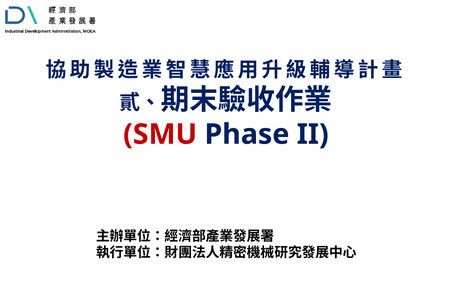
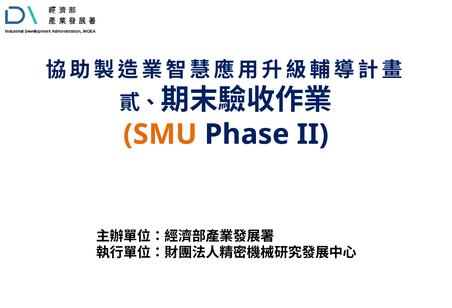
SMU colour: red -> orange (160, 135)
